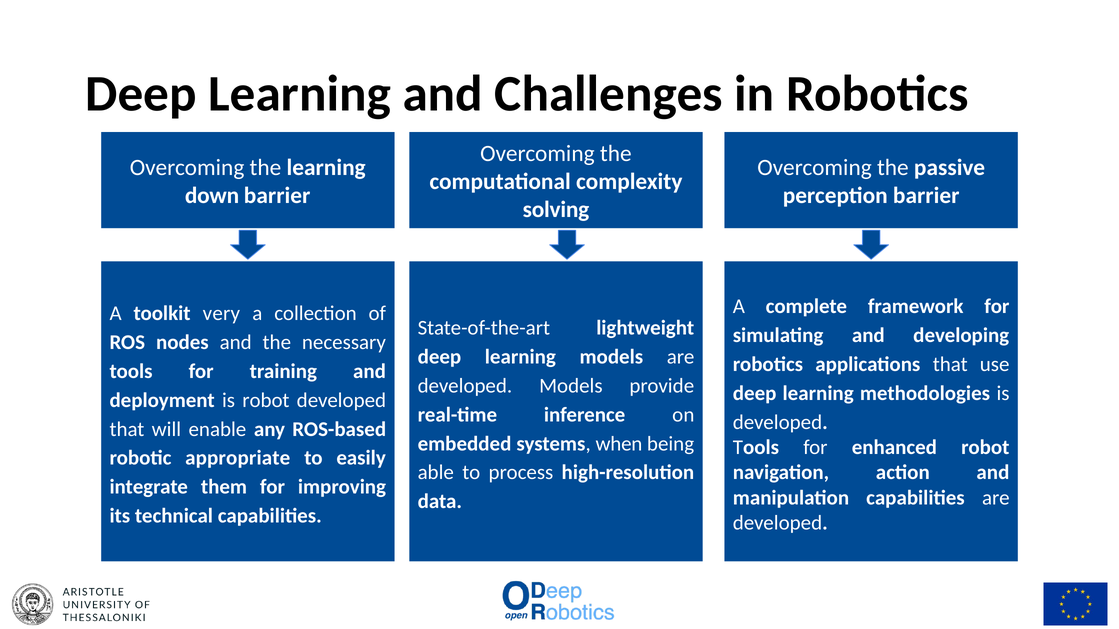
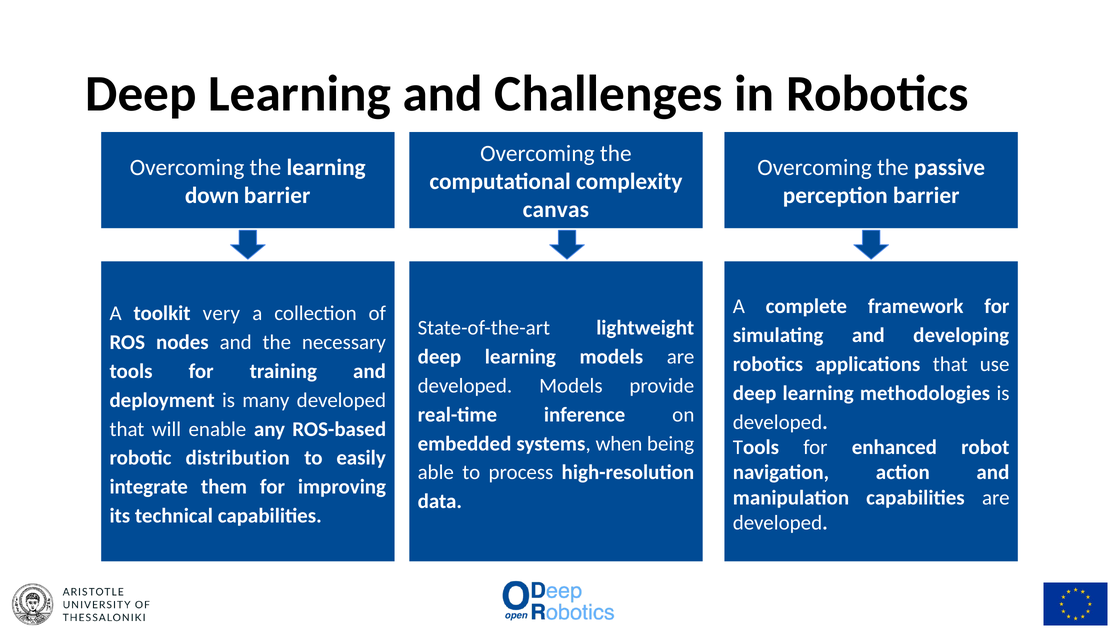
solving: solving -> canvas (556, 210)
is robot: robot -> many (266, 401)
appropriate: appropriate -> distribution (238, 458)
